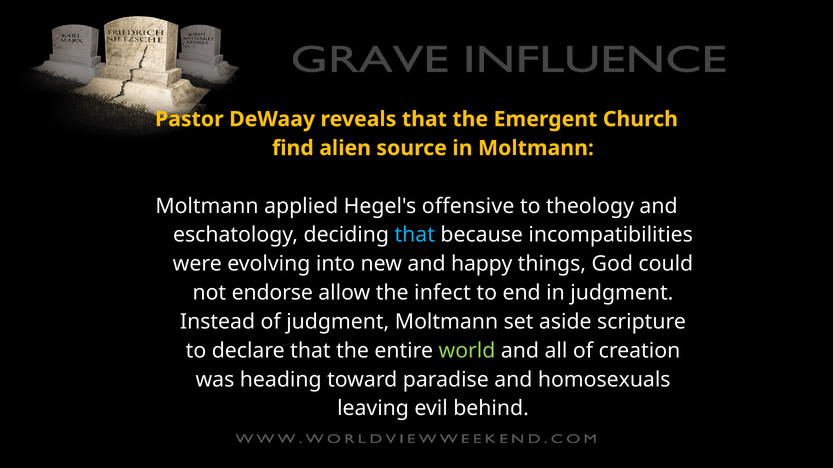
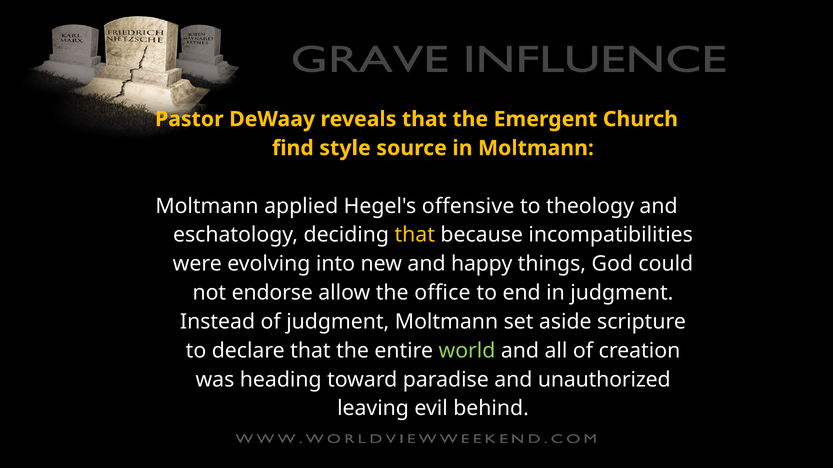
alien: alien -> style (345, 148)
that colour: light blue -> yellow (415, 235)
infect: infect -> office (442, 293)
homosexuals: homosexuals -> unauthorized (604, 380)
